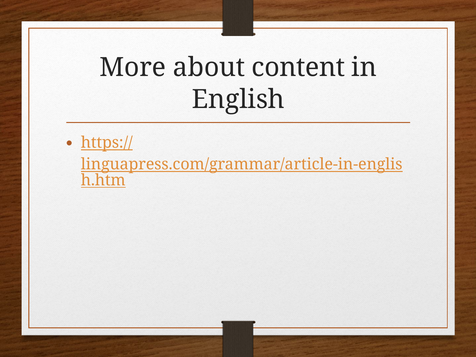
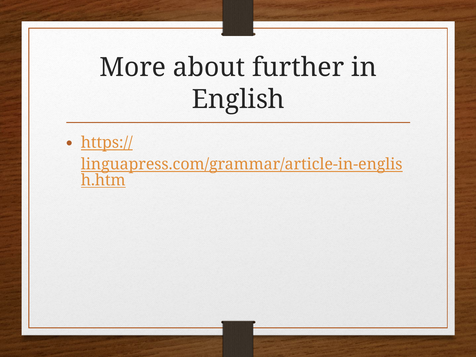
content: content -> further (298, 68)
